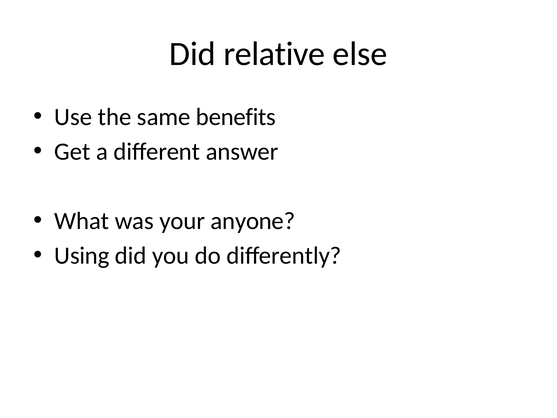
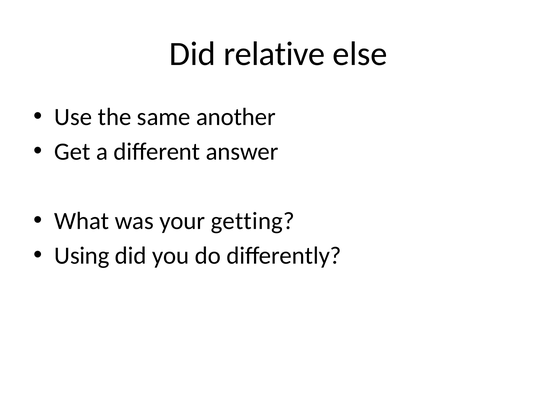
benefits: benefits -> another (236, 117)
anyone: anyone -> getting (253, 221)
